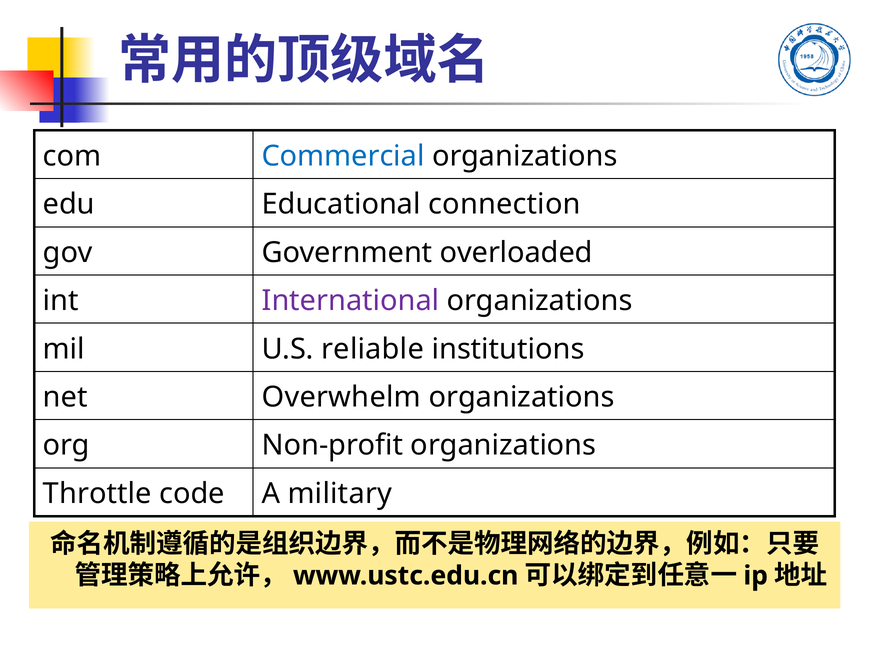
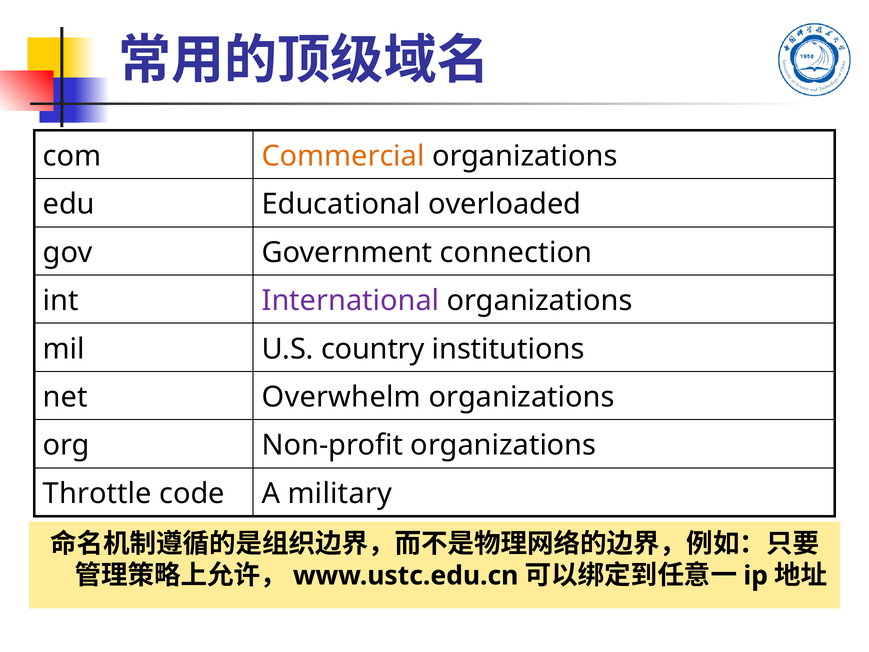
Commercial colour: blue -> orange (343, 156)
connection: connection -> overloaded (505, 204)
overloaded: overloaded -> connection (516, 252)
reliable: reliable -> country (373, 349)
